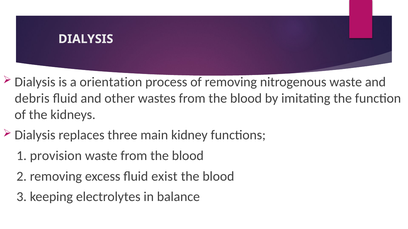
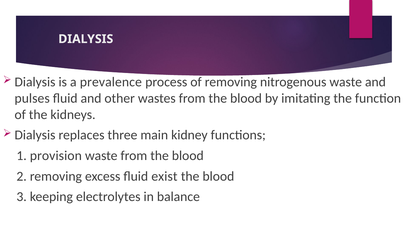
orientation: orientation -> prevalence (111, 82)
debris: debris -> pulses (32, 99)
